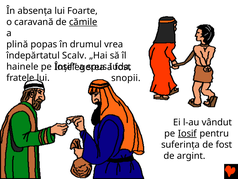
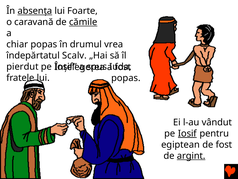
absenţa underline: none -> present (35, 11)
plină: plină -> chiar (17, 44)
hainele: hainele -> pierdut (22, 66)
snopii: snopii -> popas (126, 78)
suferinţa: suferinţa -> egiptean (181, 144)
argint underline: none -> present (191, 155)
